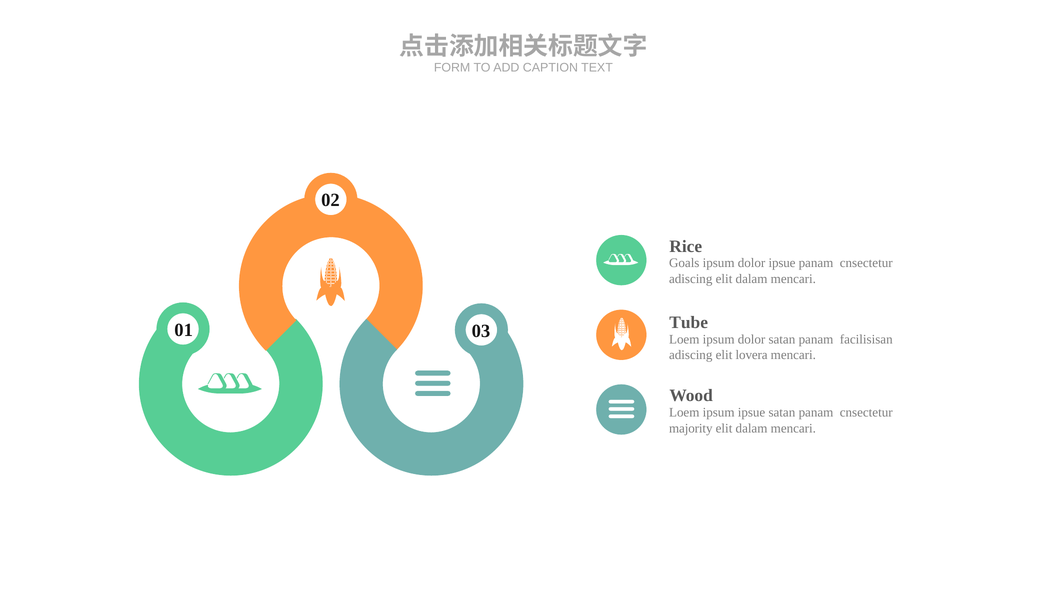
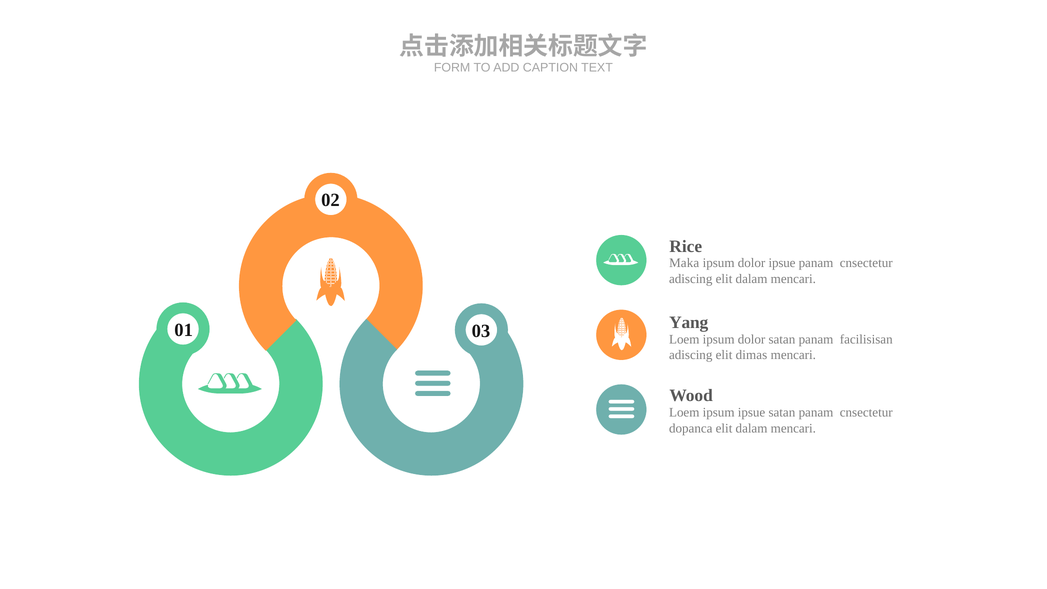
Goals: Goals -> Maka (684, 263)
Tube: Tube -> Yang (689, 322)
lovera: lovera -> dimas (751, 355)
majority: majority -> dopanca (691, 428)
